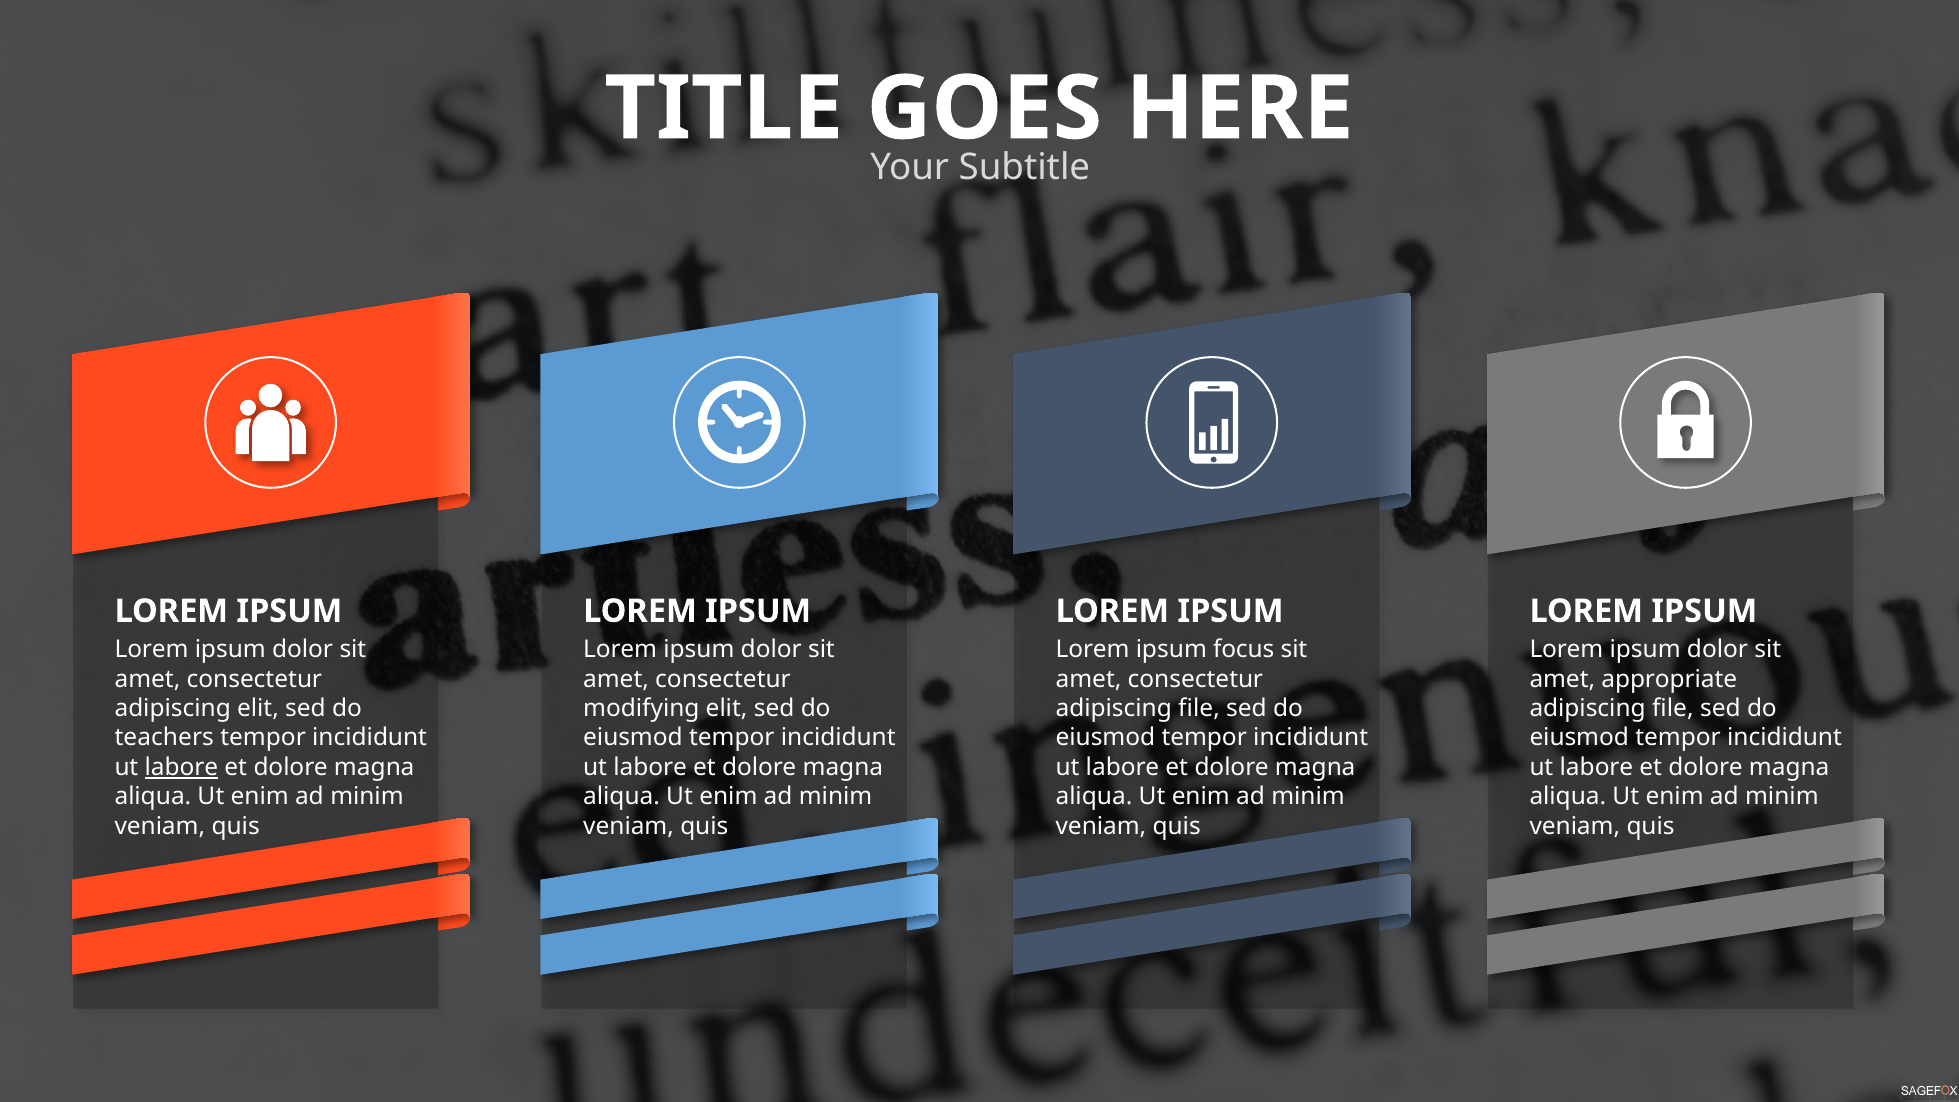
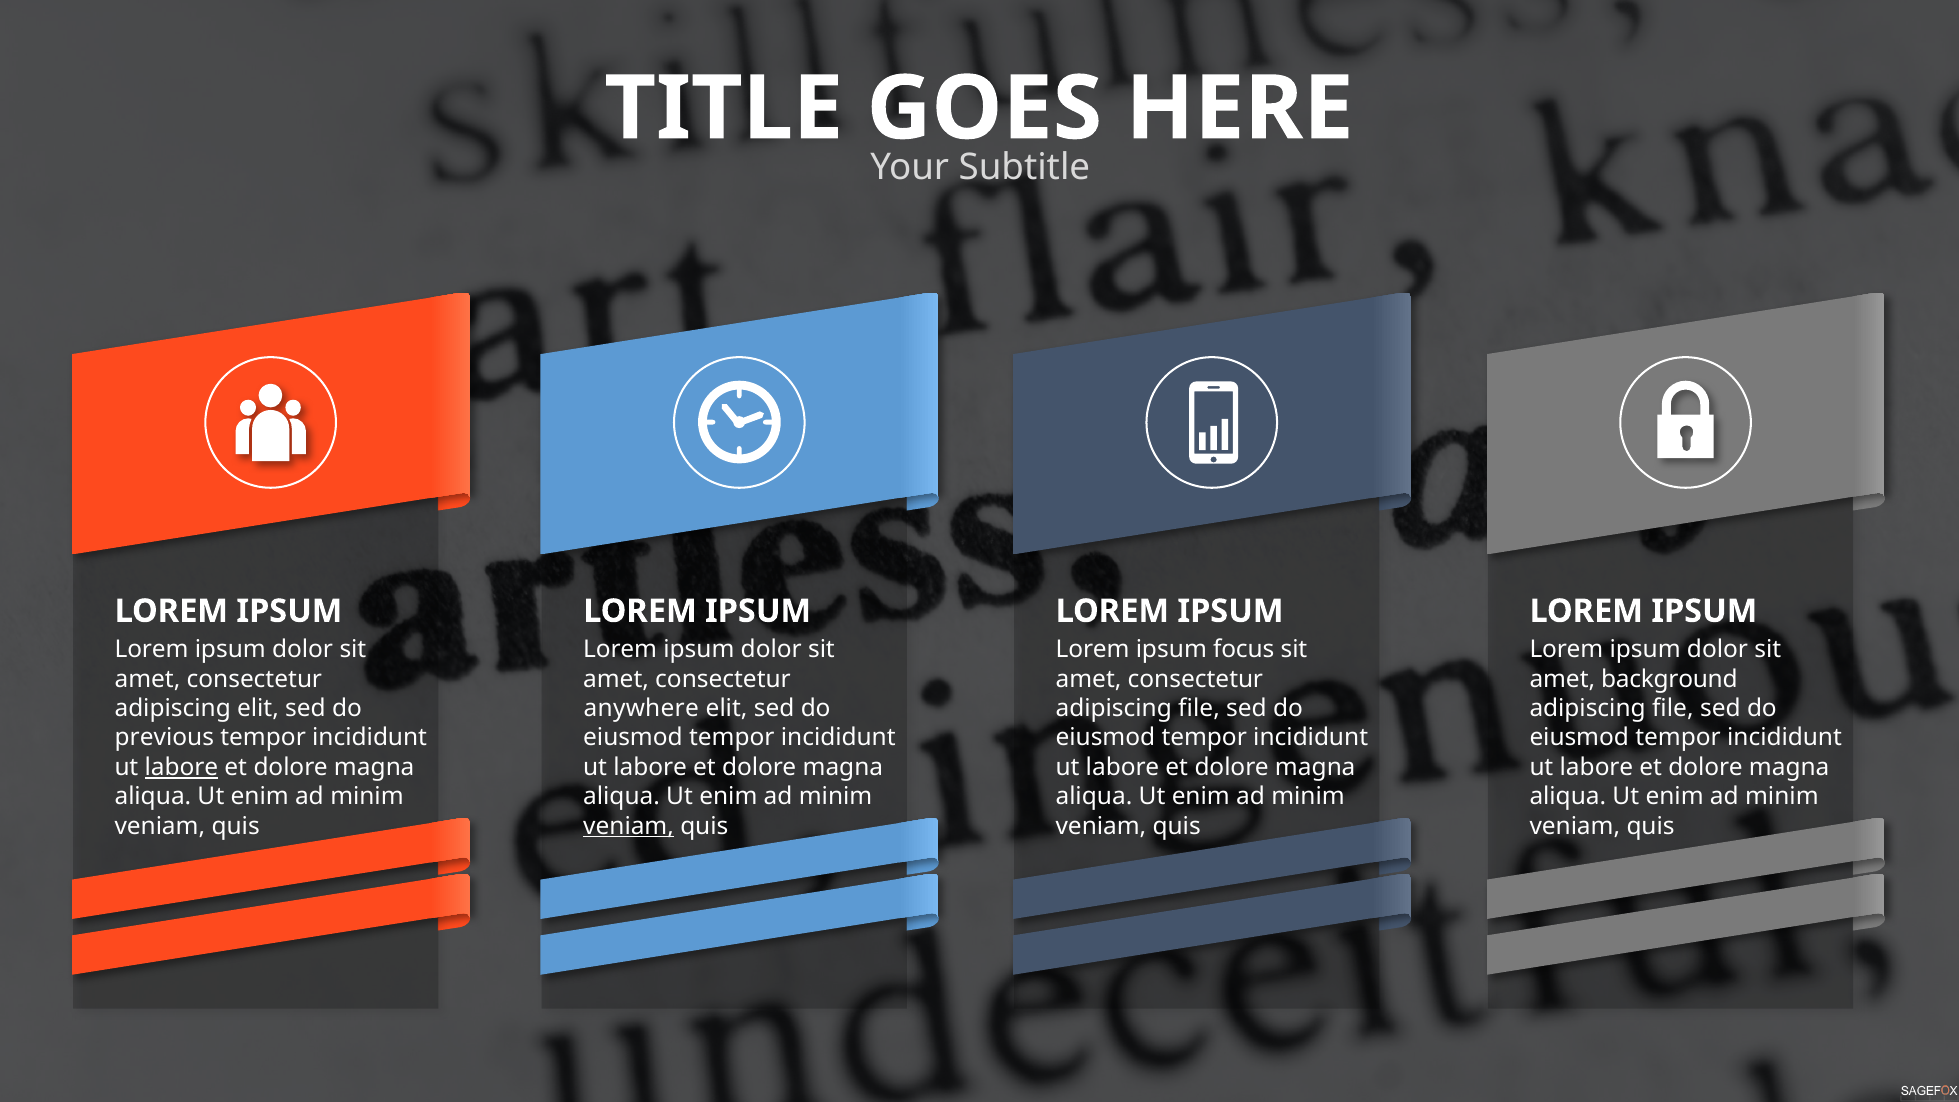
appropriate: appropriate -> background (1669, 679)
modifying: modifying -> anywhere (641, 708)
teachers: teachers -> previous (164, 738)
veniam underline: none -> present (629, 826)
